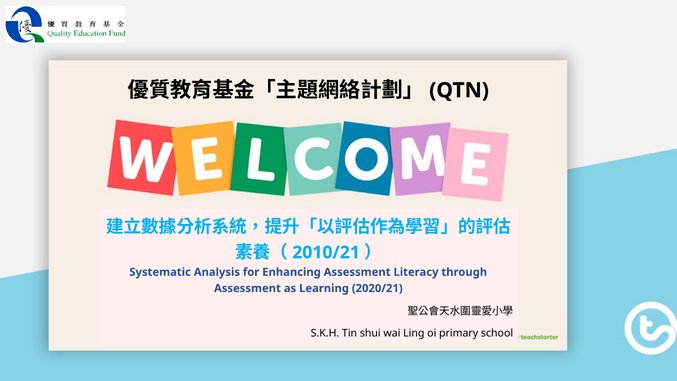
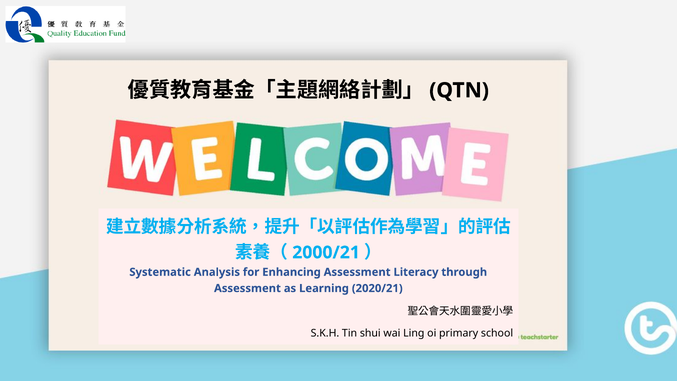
2010/21: 2010/21 -> 2000/21 (326, 252)
